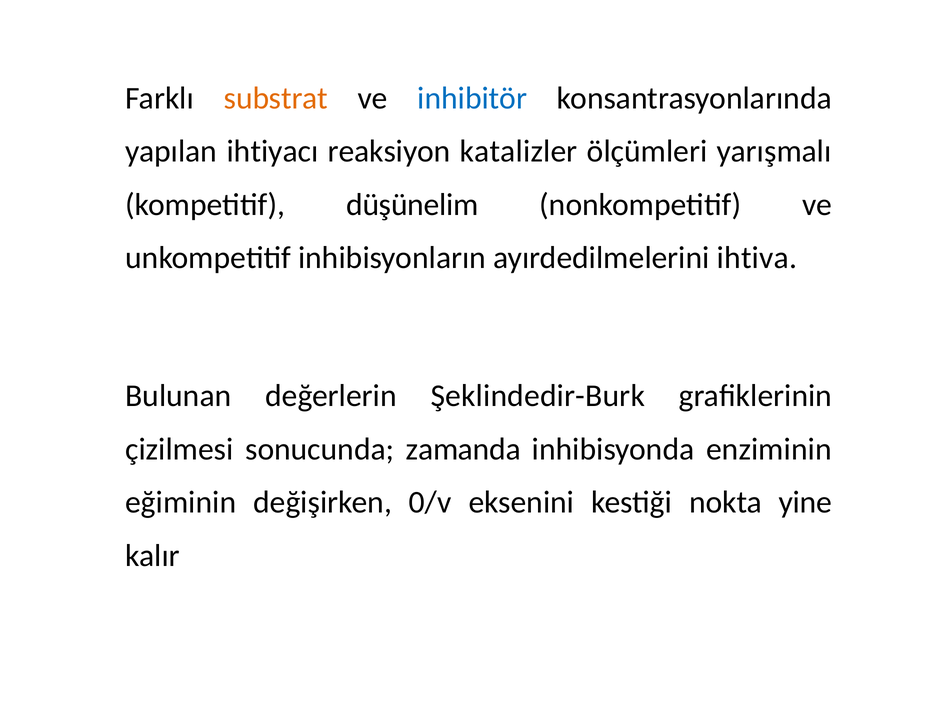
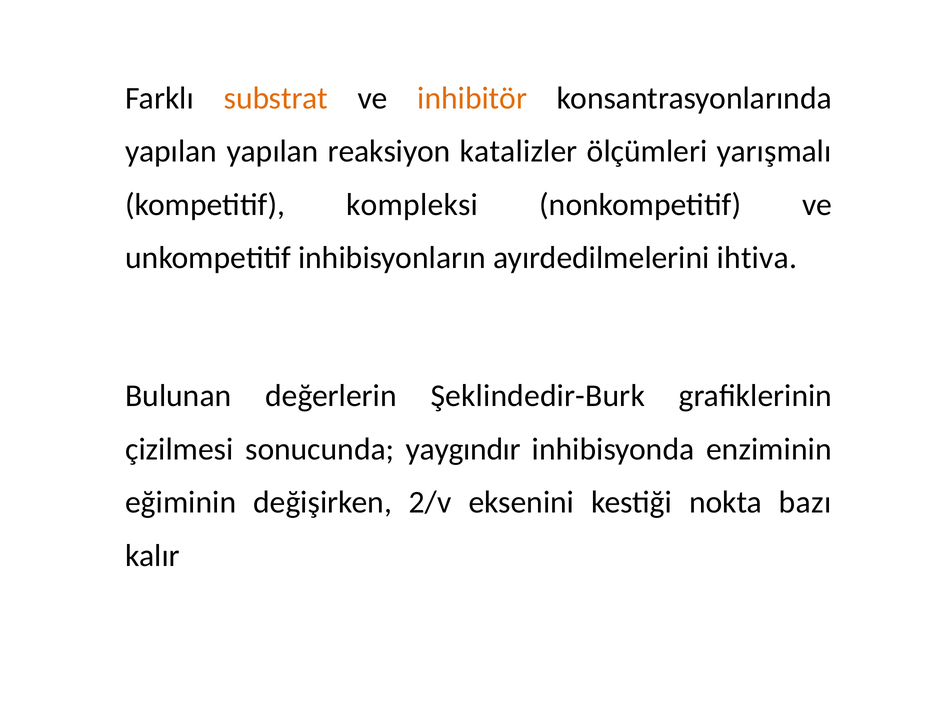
inhibitör colour: blue -> orange (472, 98)
yapılan ihtiyacı: ihtiyacı -> yapılan (273, 151)
düşünelim: düşünelim -> kompleksi (412, 204)
zamanda: zamanda -> yaygındır (463, 449)
0/v: 0/v -> 2/v (430, 502)
yine: yine -> bazı (805, 502)
